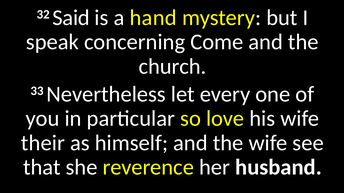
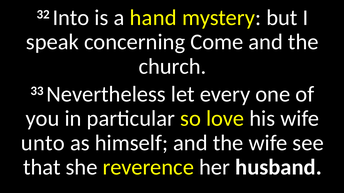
Said: Said -> Into (71, 18)
their: their -> unto (43, 143)
